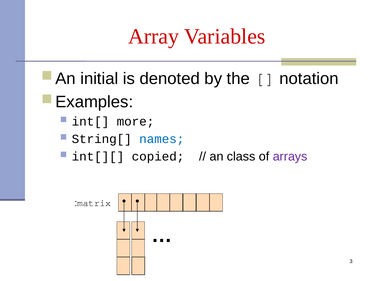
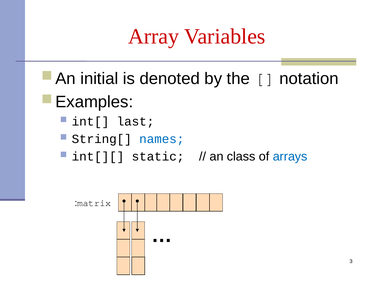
more: more -> last (135, 122)
copied: copied -> static (158, 157)
arrays colour: purple -> blue (290, 157)
